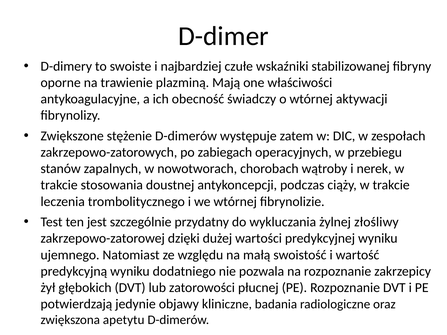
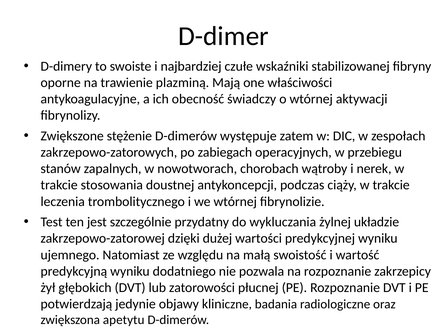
złośliwy: złośliwy -> układzie (377, 222)
